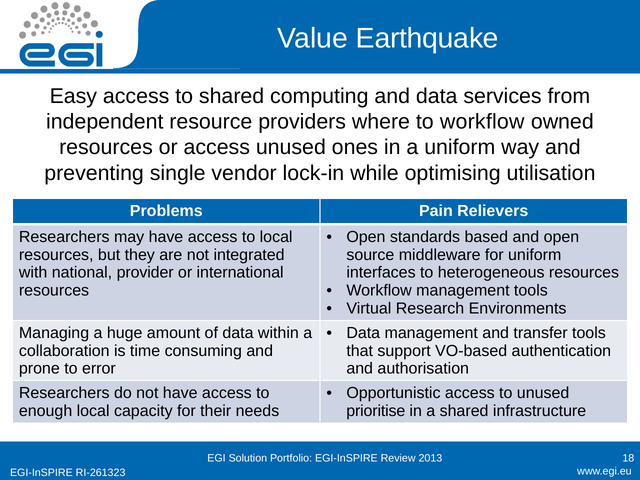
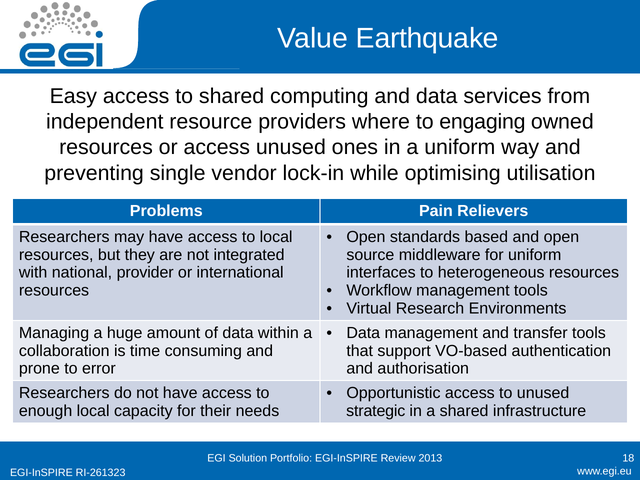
to workflow: workflow -> engaging (482, 122)
prioritise: prioritise -> strategic (376, 411)
